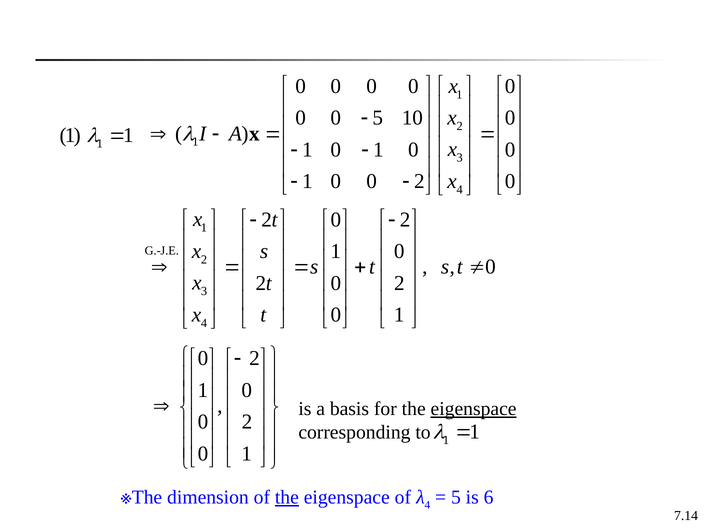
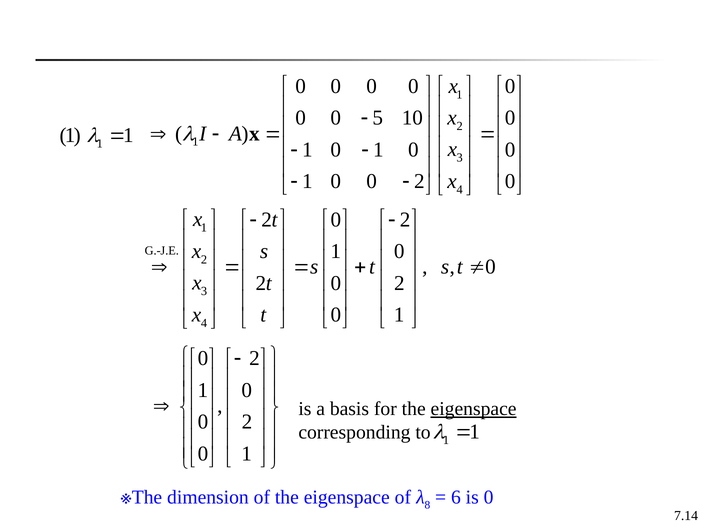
the underline: present -> none (287, 497)
4: 4 -> 8 (427, 505)
5: 5 -> 6 (456, 497)
is 6: 6 -> 0 (489, 497)
